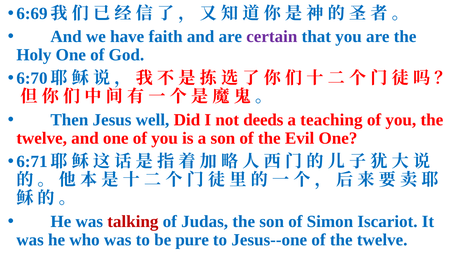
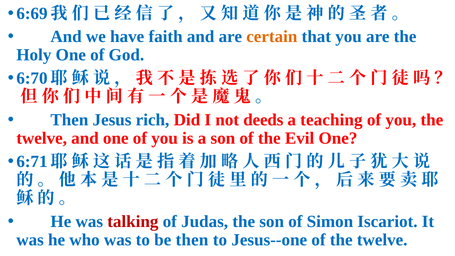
certain colour: purple -> orange (272, 37)
well: well -> rich (153, 120)
be pure: pure -> then (192, 240)
